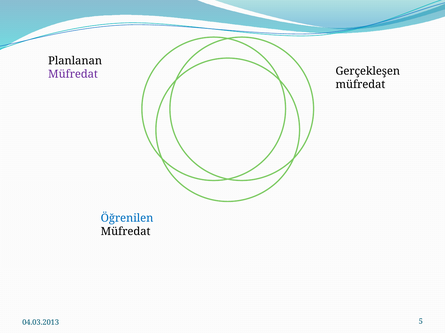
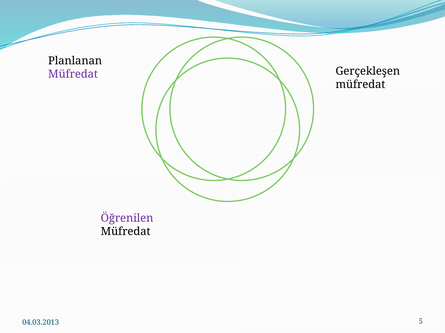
Öğrenilen colour: blue -> purple (127, 219)
